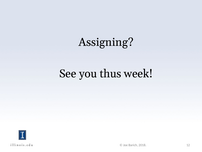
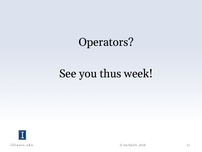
Assigning: Assigning -> Operators (106, 42)
